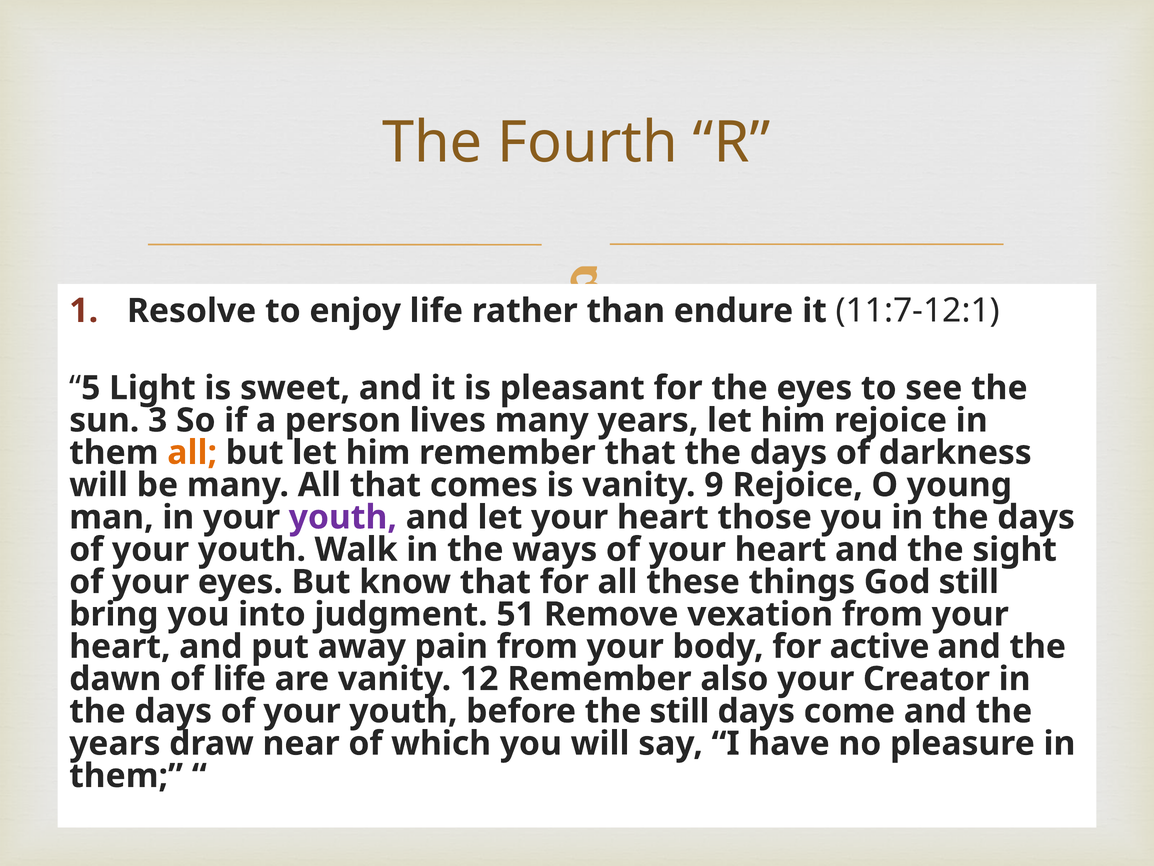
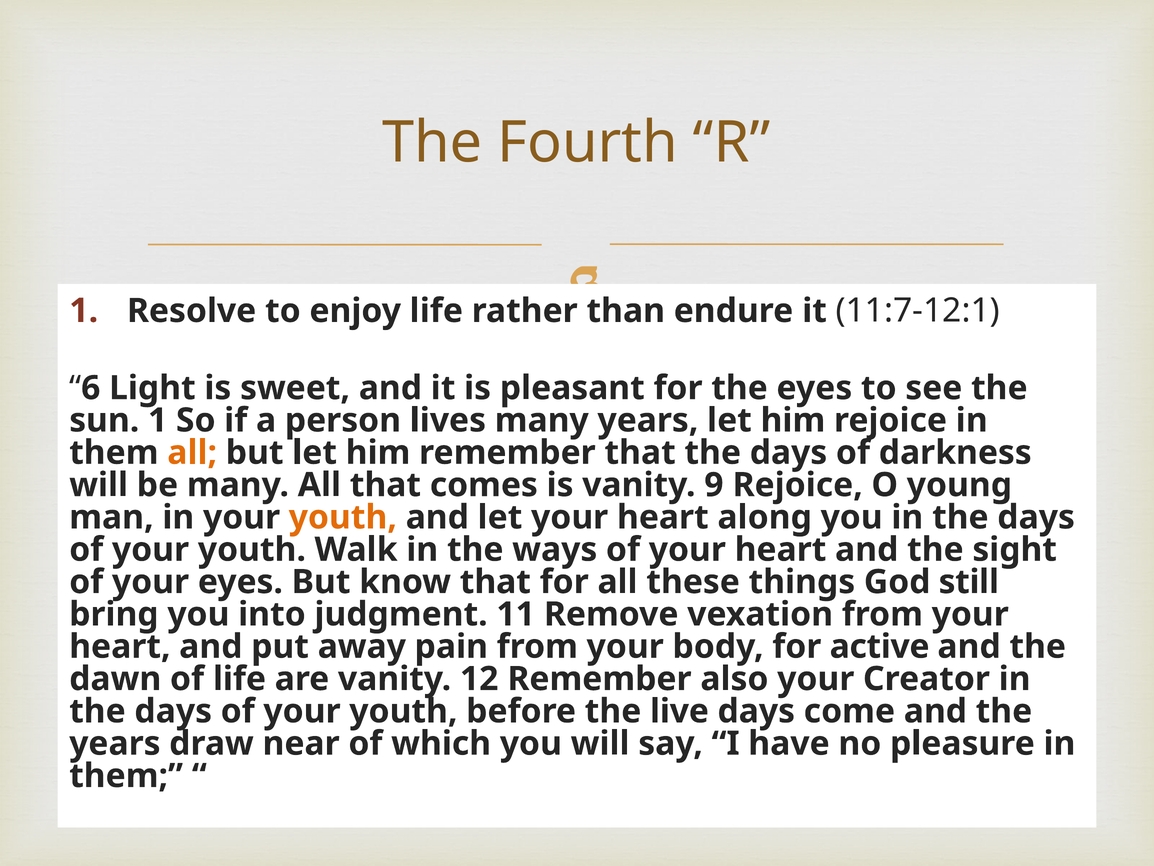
5: 5 -> 6 (91, 388)
sun 3: 3 -> 1 (158, 420)
youth colour: purple -> orange (343, 517)
those: those -> along (765, 517)
51: 51 -> 11 (516, 614)
the still: still -> live (679, 711)
